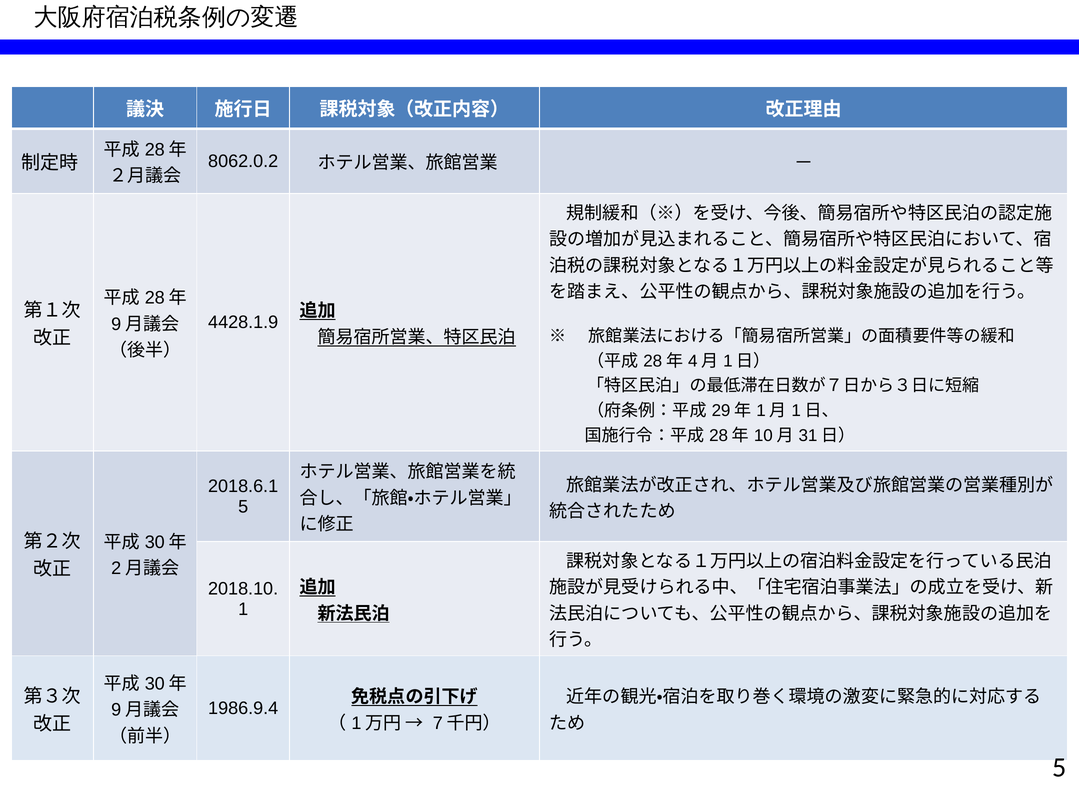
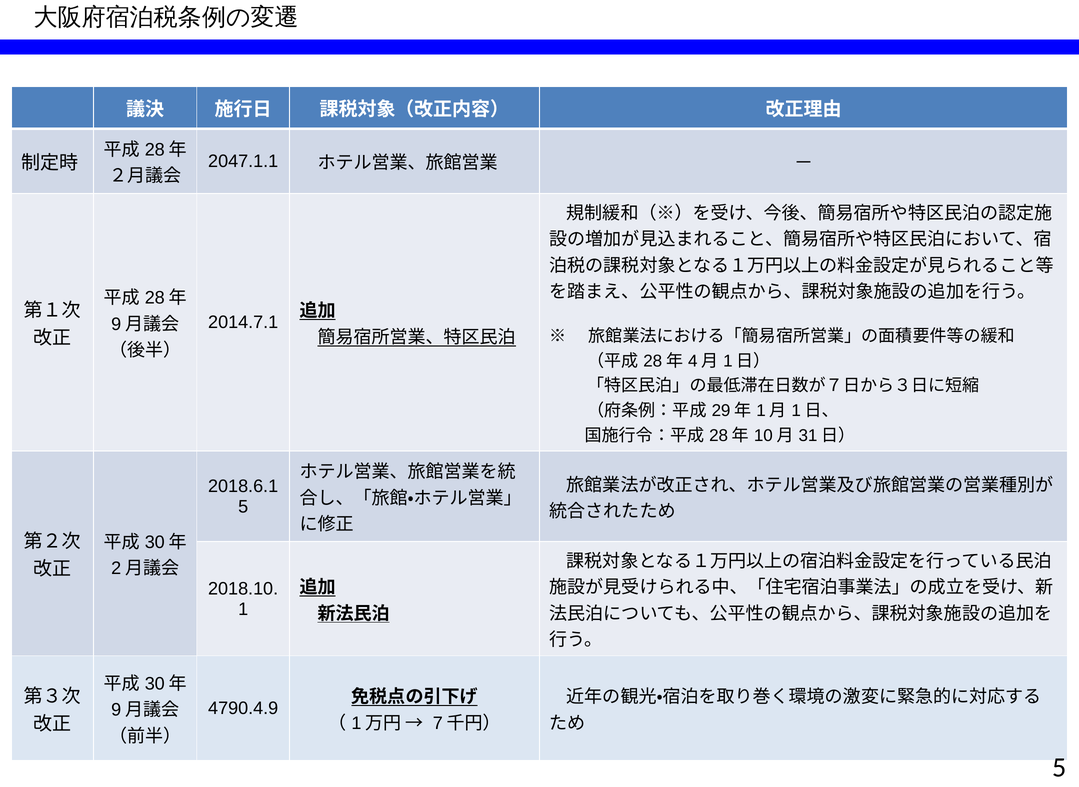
8062.0.2: 8062.0.2 -> 2047.1.1 (243, 161)
4428.1.9: 4428.1.9 -> 2014.7.1 (243, 322)
1986.9.4: 1986.9.4 -> 4790.4.9 (243, 708)
